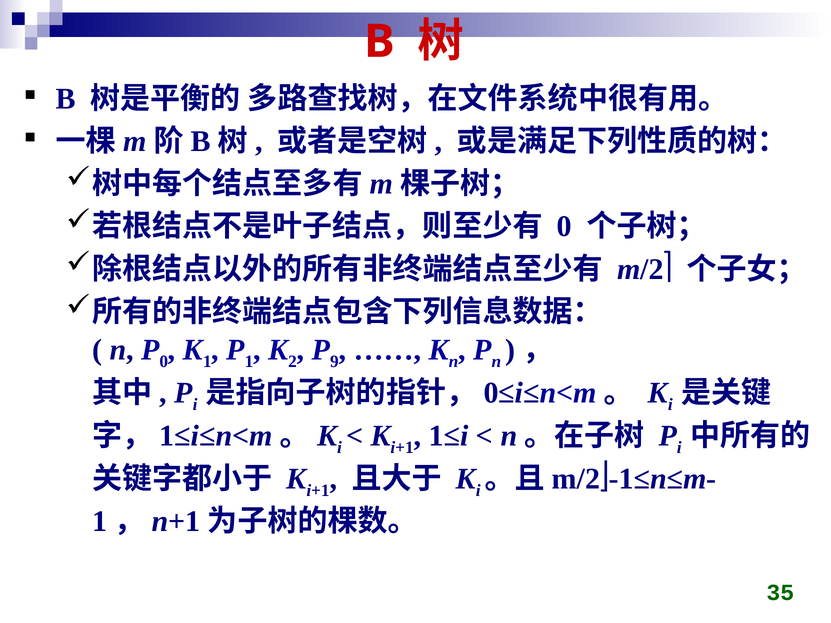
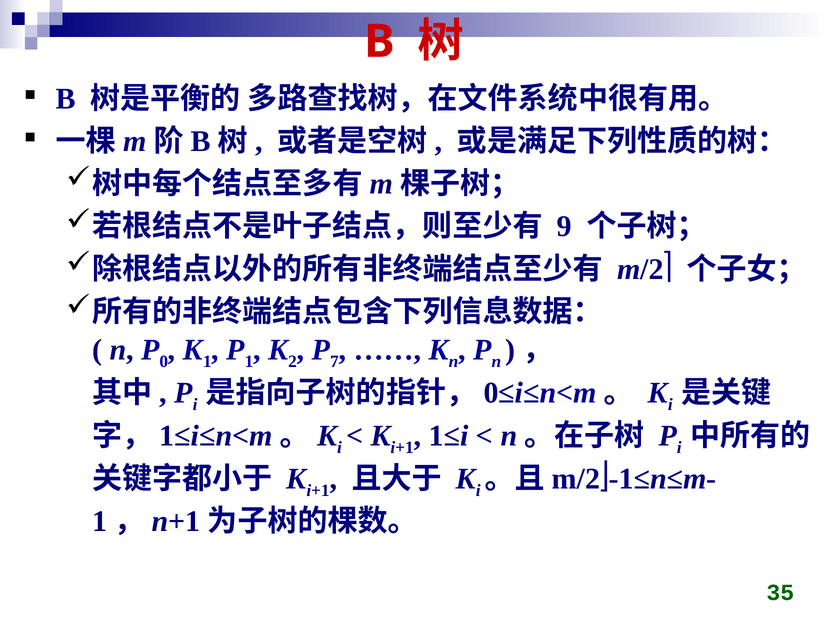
0: 0 -> 9 (564, 227)
9: 9 -> 7 (334, 362)
